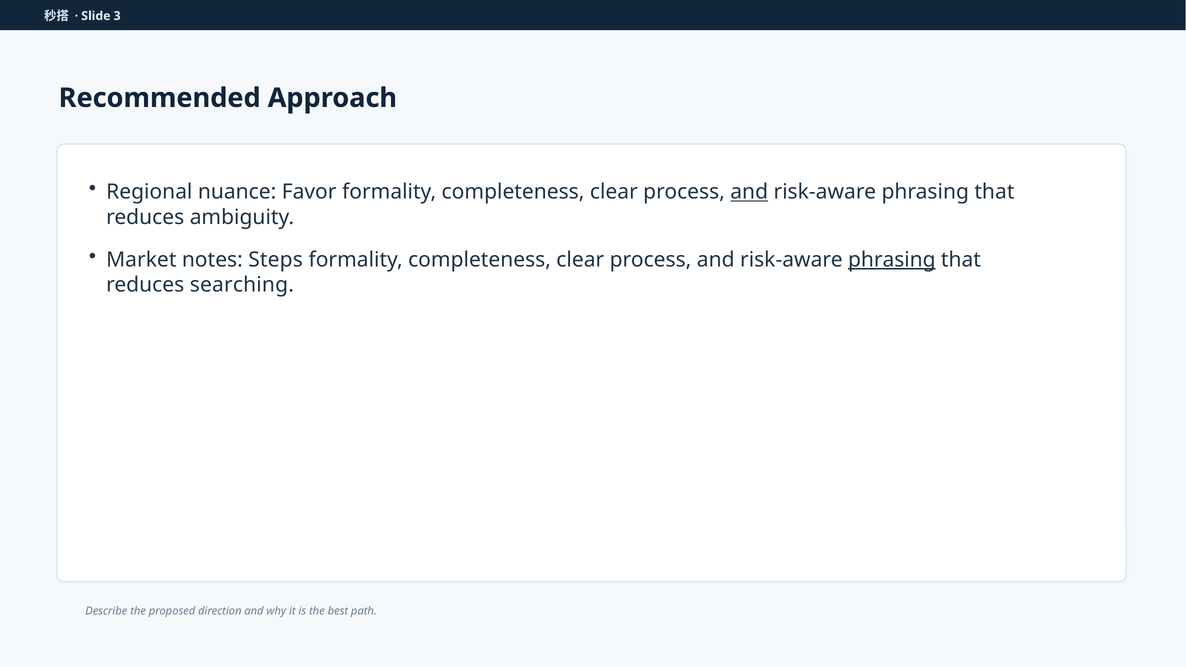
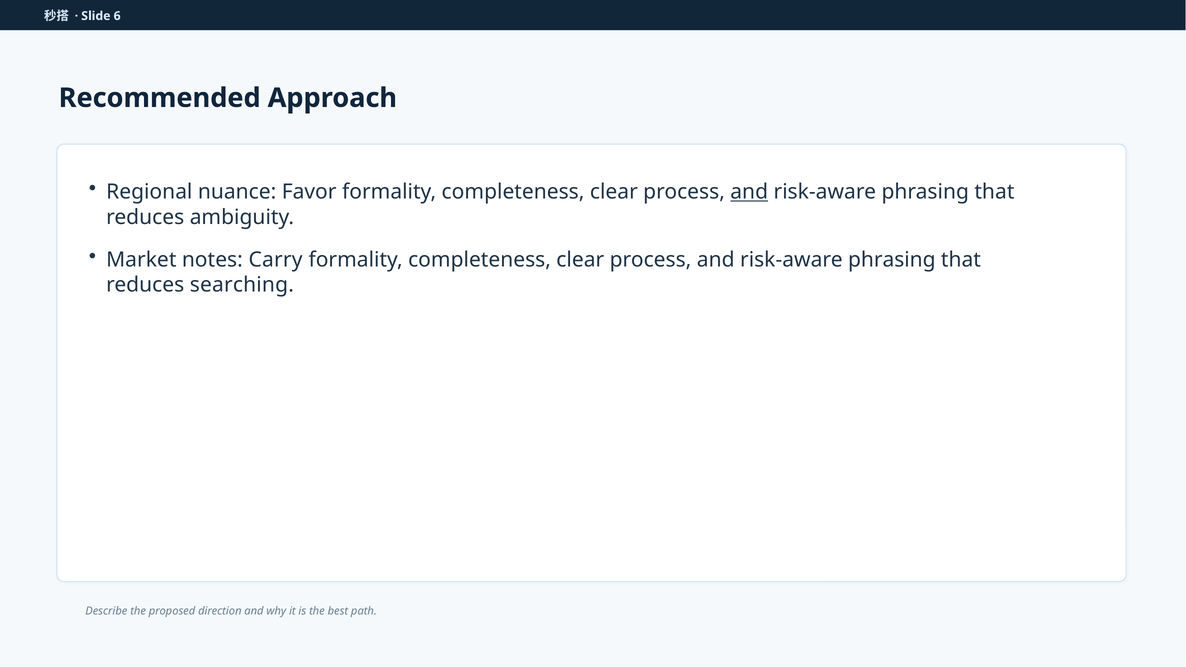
3: 3 -> 6 (117, 16)
Steps: Steps -> Carry (276, 260)
phrasing underline: present -> none (892, 260)
